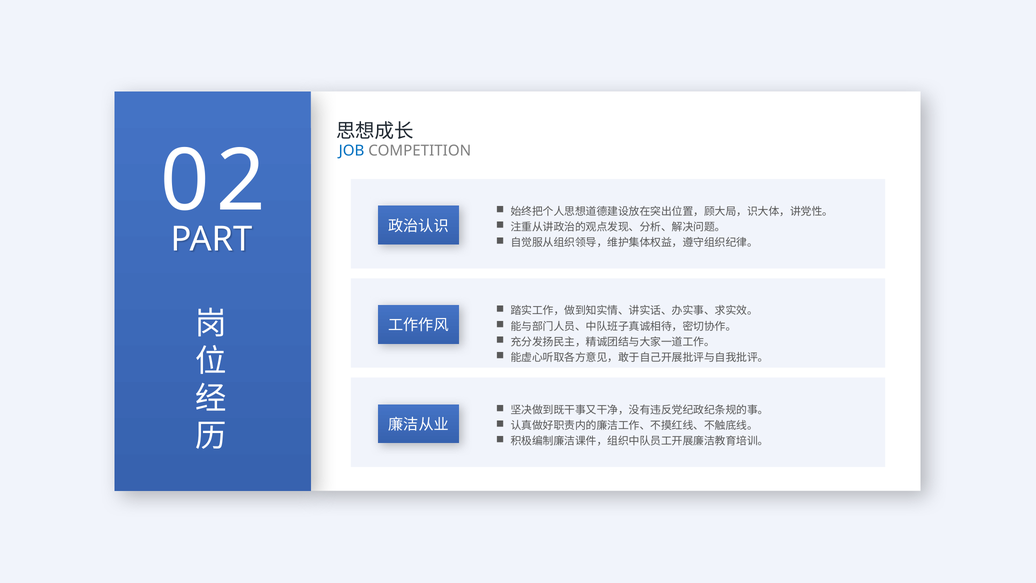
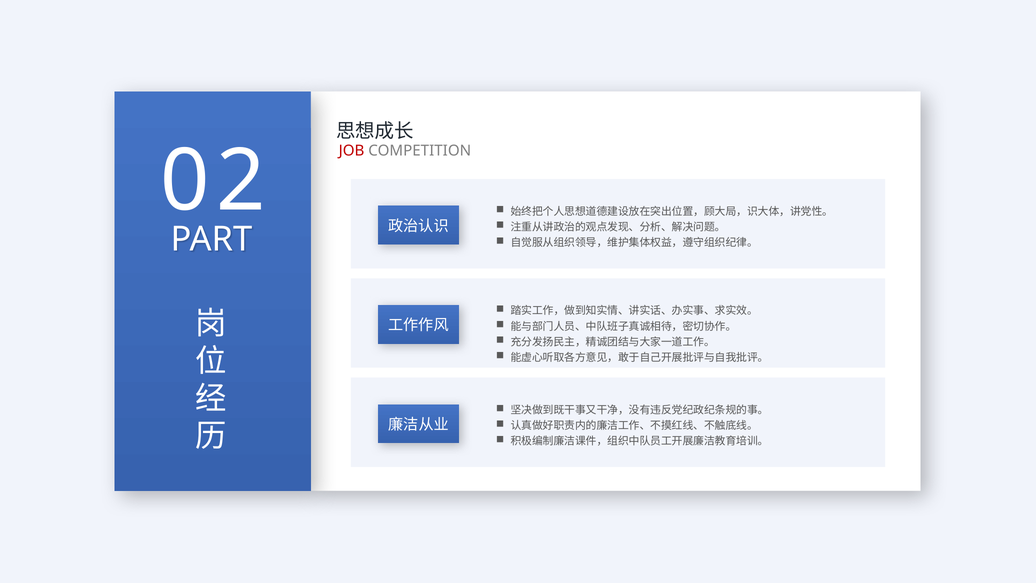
JOB colour: blue -> red (352, 151)
